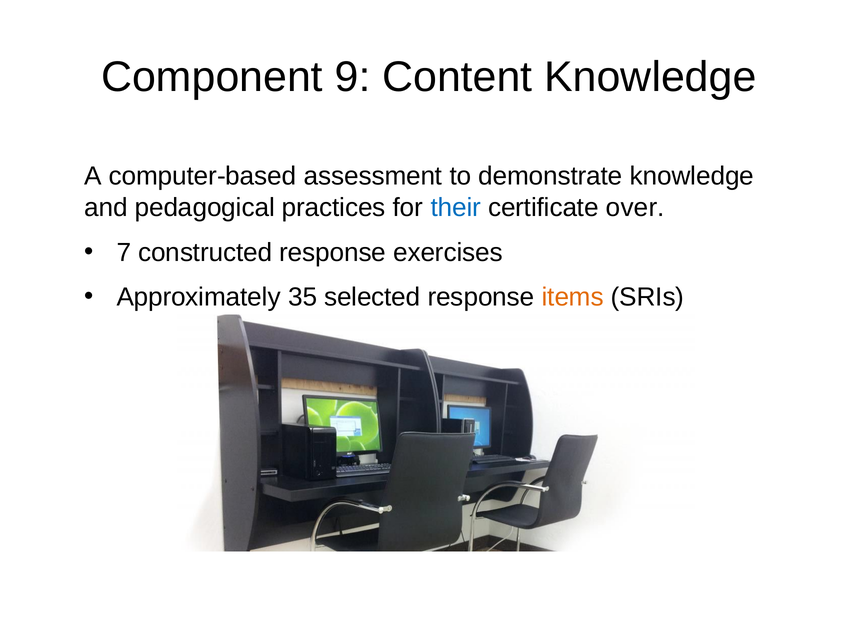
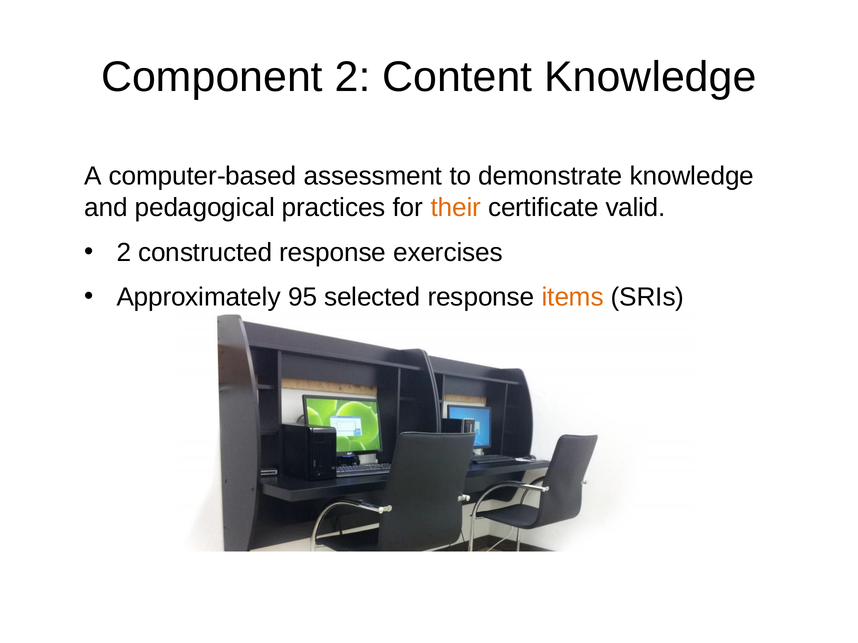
Component 9: 9 -> 2 (353, 77)
their colour: blue -> orange (456, 208)
over: over -> valid (635, 208)
7: 7 -> 2 (124, 253)
35: 35 -> 95 (303, 297)
